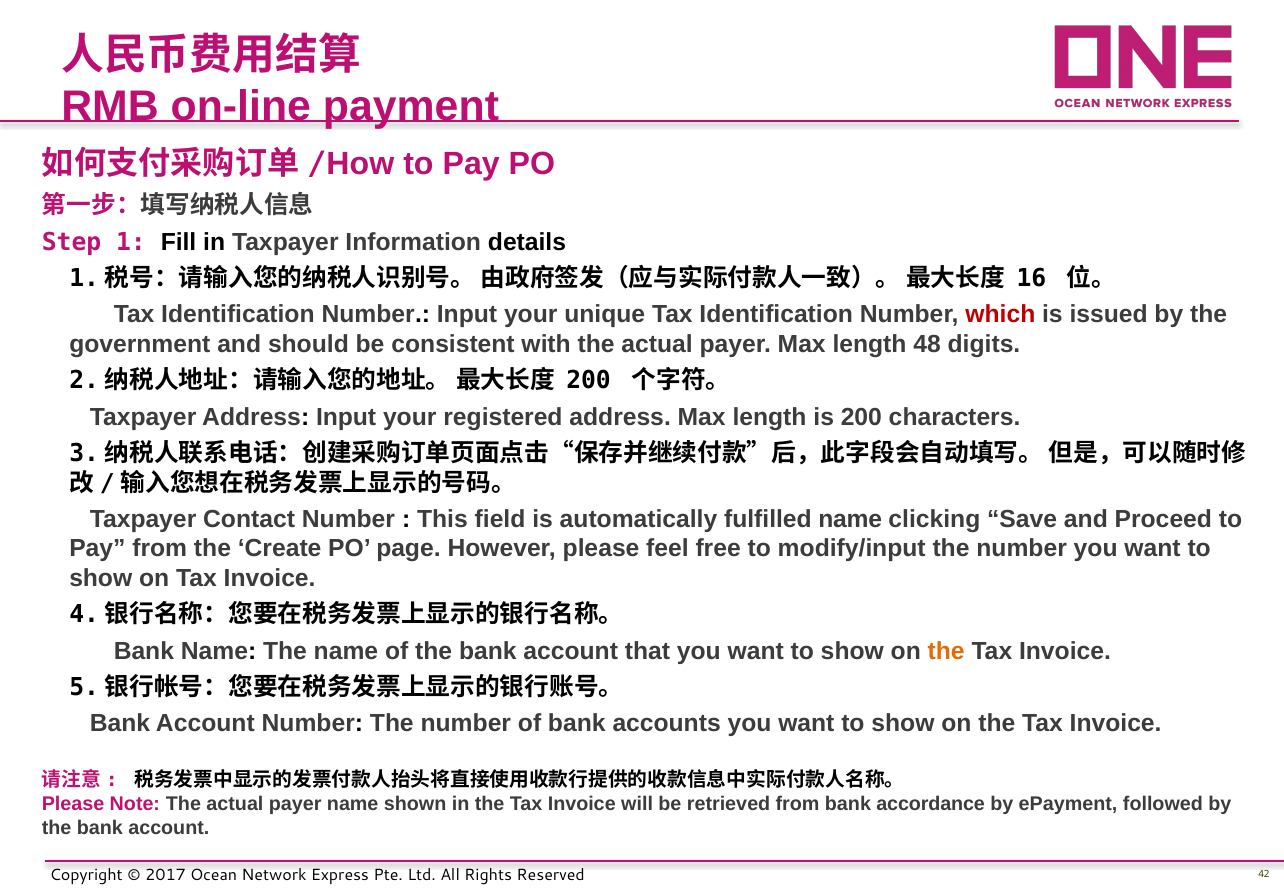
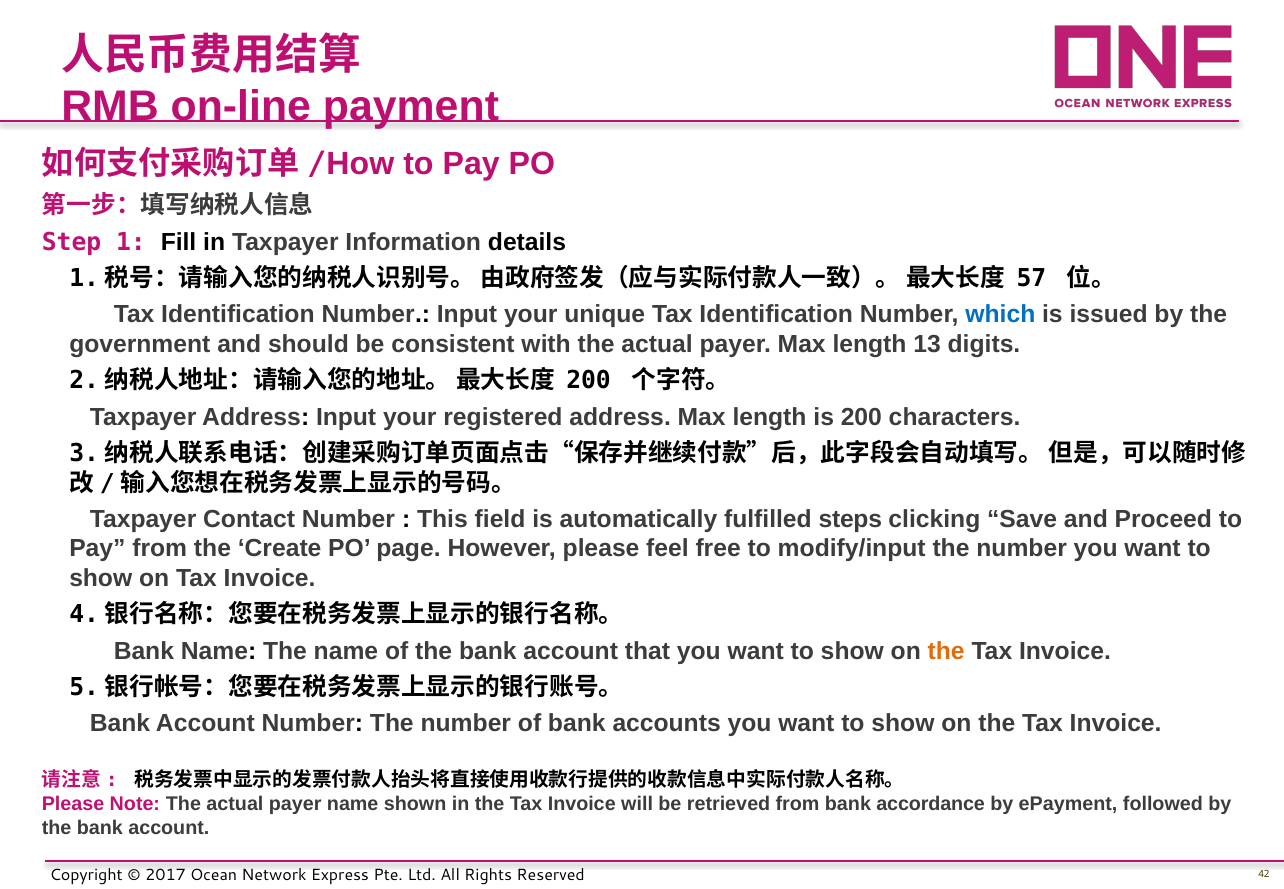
16: 16 -> 57 (1031, 278)
which colour: red -> blue (1000, 315)
48: 48 -> 13 (927, 344)
fulfilled name: name -> steps (850, 519)
